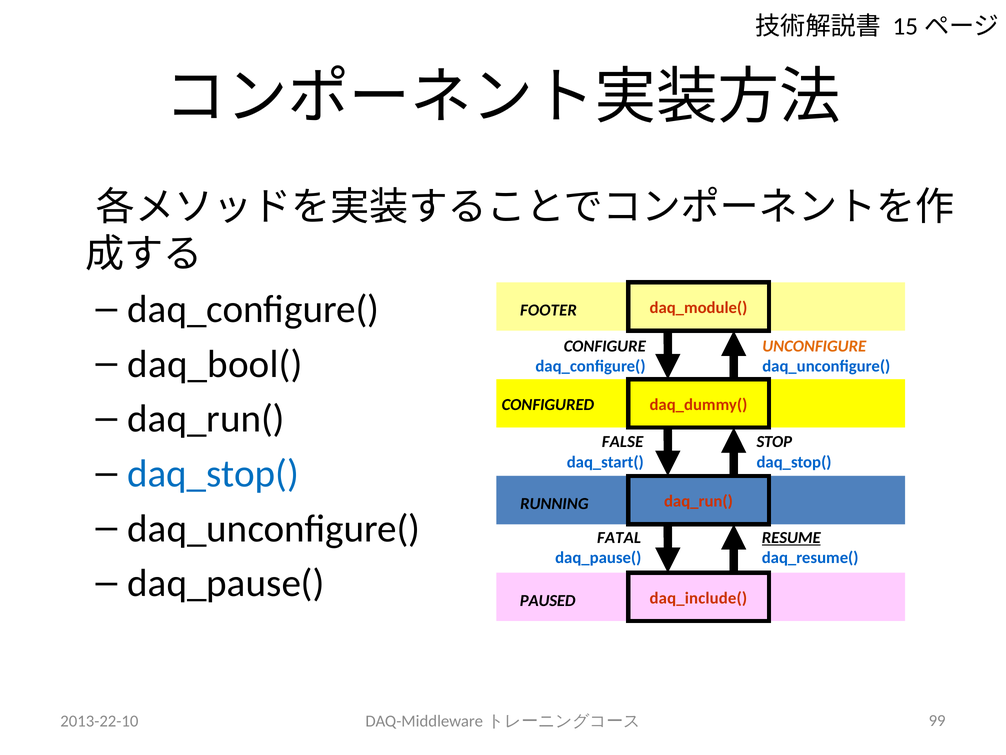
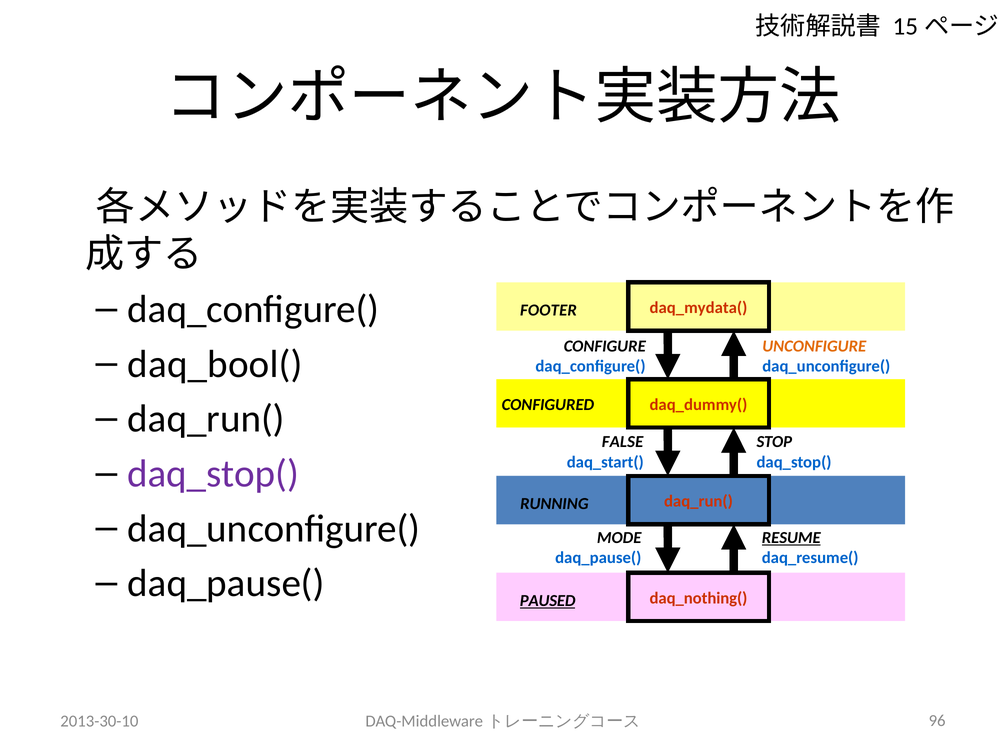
daq_module(: daq_module( -> daq_mydata( (698, 307)
daq_stop( colour: blue -> purple (213, 474)
FATAL: FATAL -> MODE (619, 537)
daq_include(: daq_include( -> daq_nothing( (699, 598)
PAUSED underline: none -> present (548, 600)
2013-22-10: 2013-22-10 -> 2013-30-10 (99, 721)
99: 99 -> 96 (937, 720)
